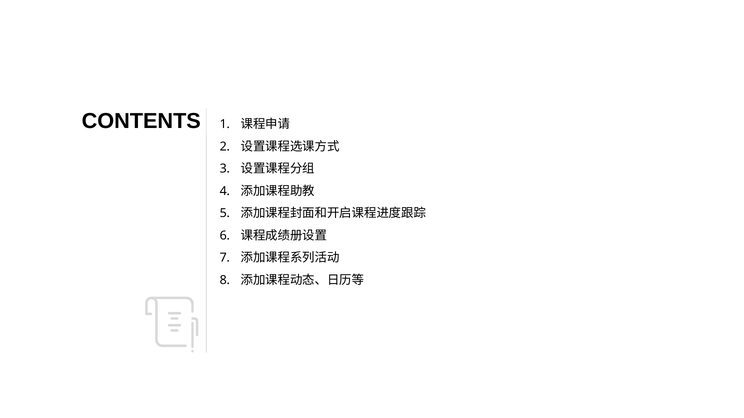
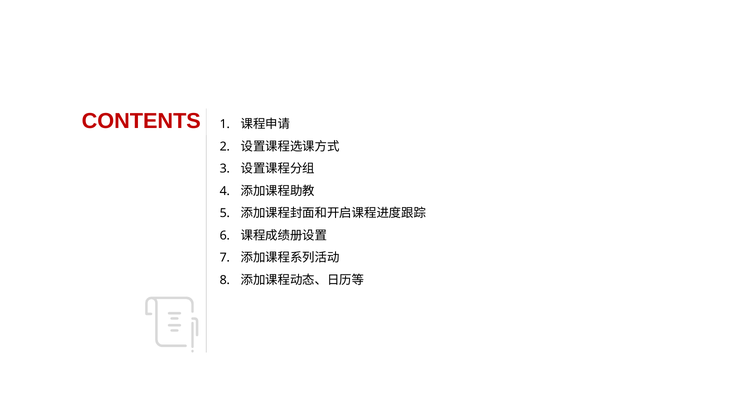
CONTENTS colour: black -> red (141, 121)
